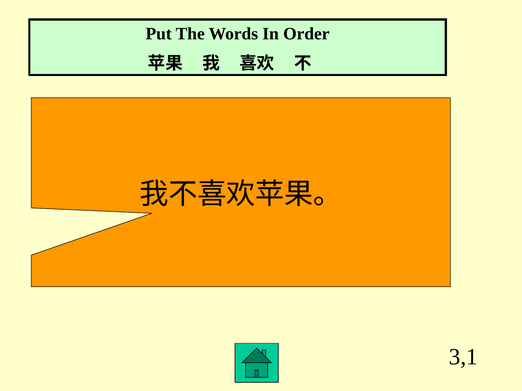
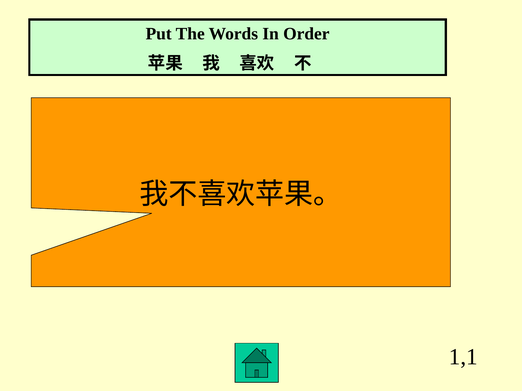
3,1: 3,1 -> 1,1 (463, 357)
